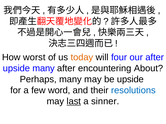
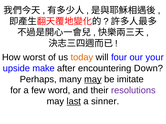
our after: after -> your (155, 57)
upside many: many -> make (44, 69)
About: About -> Down (148, 69)
may underline: none -> present (93, 80)
be upside: upside -> imitate (130, 80)
resolutions colour: blue -> purple (133, 91)
